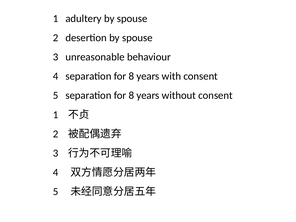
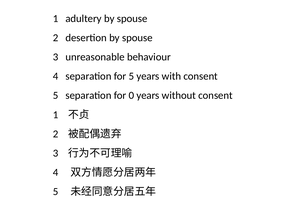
4 separation for 8: 8 -> 5 (131, 76)
5 separation for 8: 8 -> 0 (131, 95)
